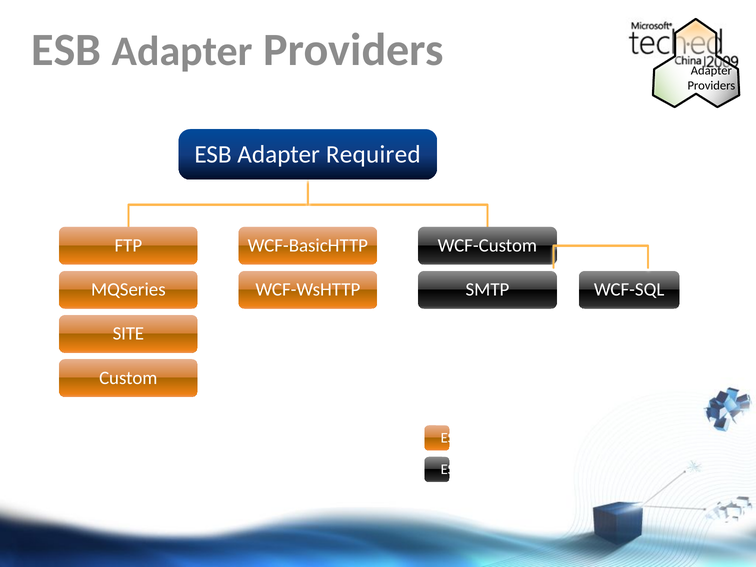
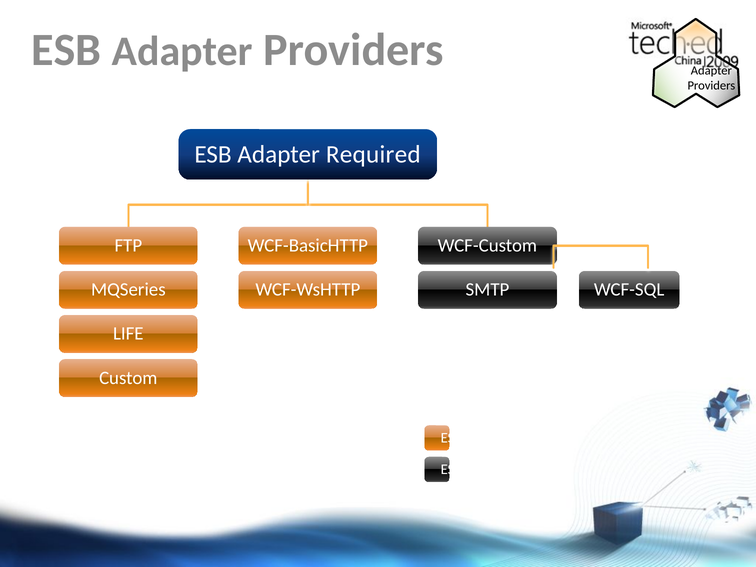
SITE: SITE -> LIFE (128, 334)
